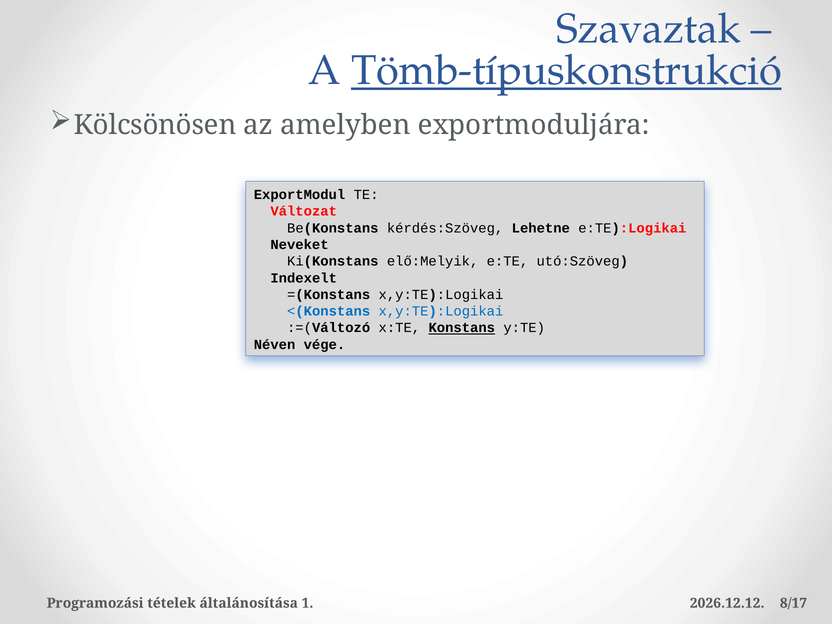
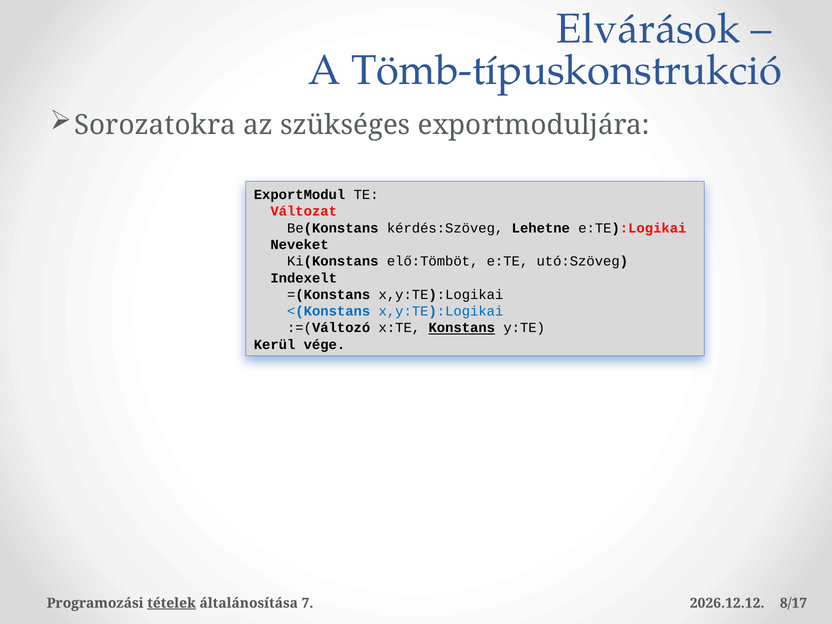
Szavaztak: Szavaztak -> Elvárások (648, 29)
Tömb-típuskonstrukció underline: present -> none (566, 71)
Kölcsönösen: Kölcsönösen -> Sorozatokra (155, 125)
amelyben: amelyben -> szükséges (345, 125)
elő:Melyik: elő:Melyik -> elő:Tömböt (433, 261)
Néven: Néven -> Kerül (275, 345)
tételek underline: none -> present (172, 603)
1: 1 -> 7 (307, 603)
